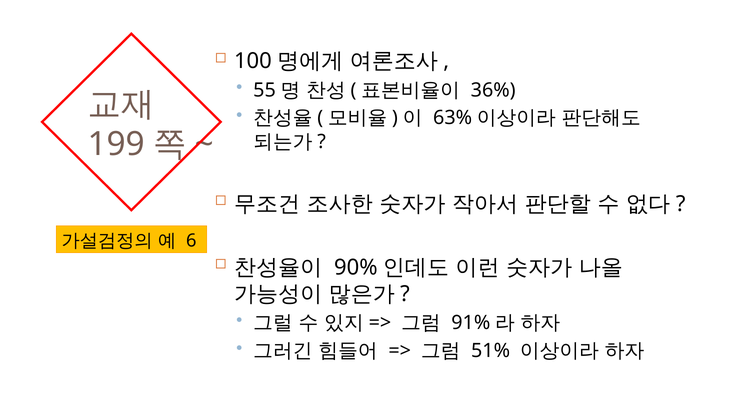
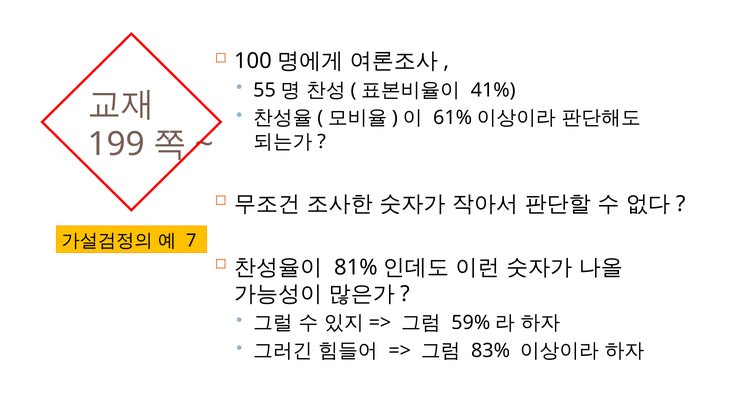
36%: 36% -> 41% (493, 90)
63%: 63% -> 61% (453, 118)
6: 6 -> 7 (191, 241)
90%: 90% -> 81% (356, 267)
91%: 91% -> 59% (471, 323)
51%: 51% -> 83% (491, 351)
